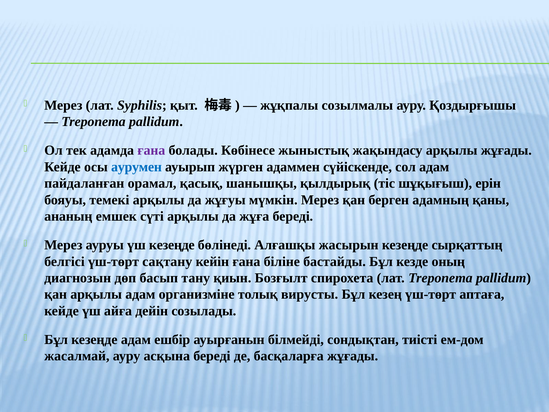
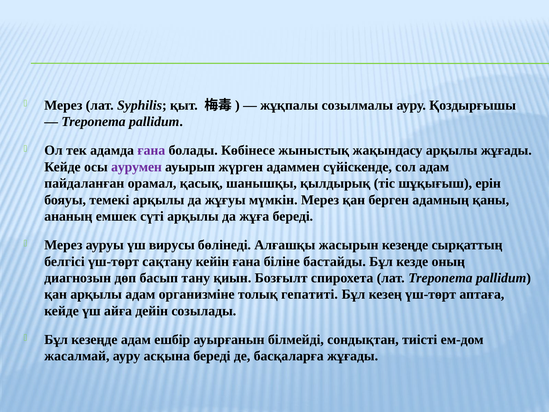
аурумен colour: blue -> purple (137, 167)
үш кезеңде: кезеңде -> вирусы (172, 245)
вирусты: вирусты -> гепатиті (310, 294)
